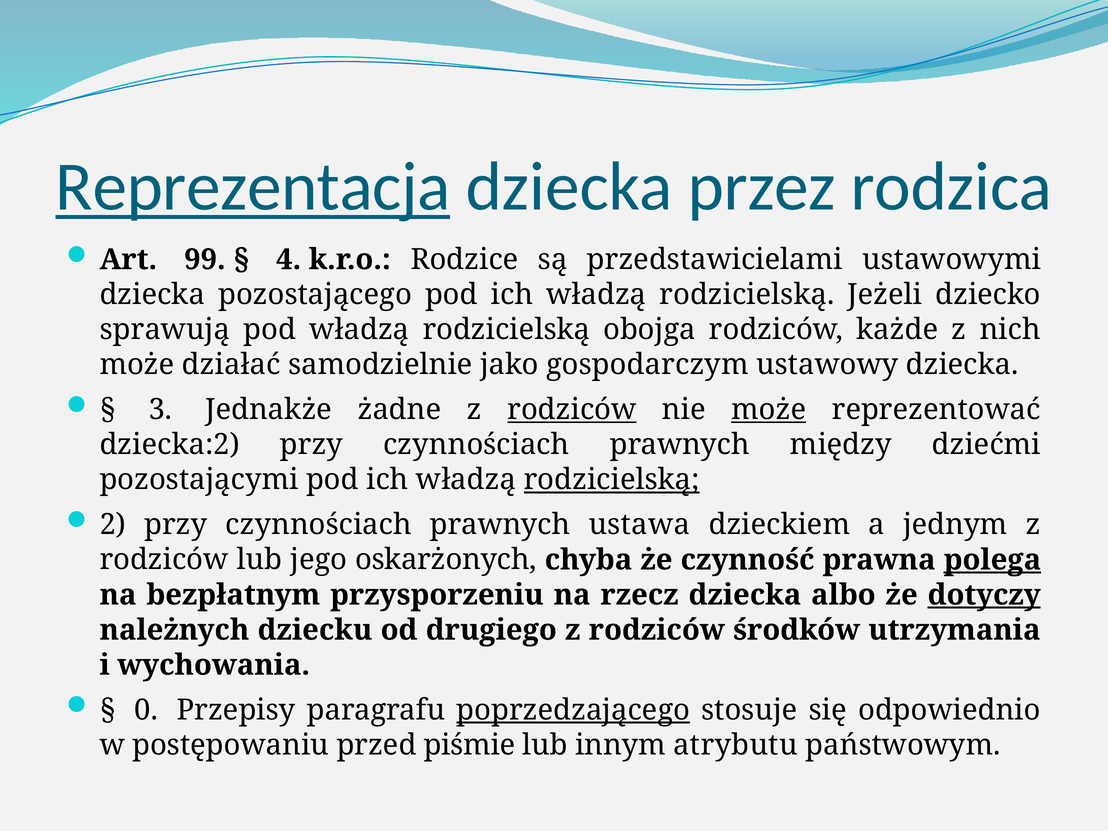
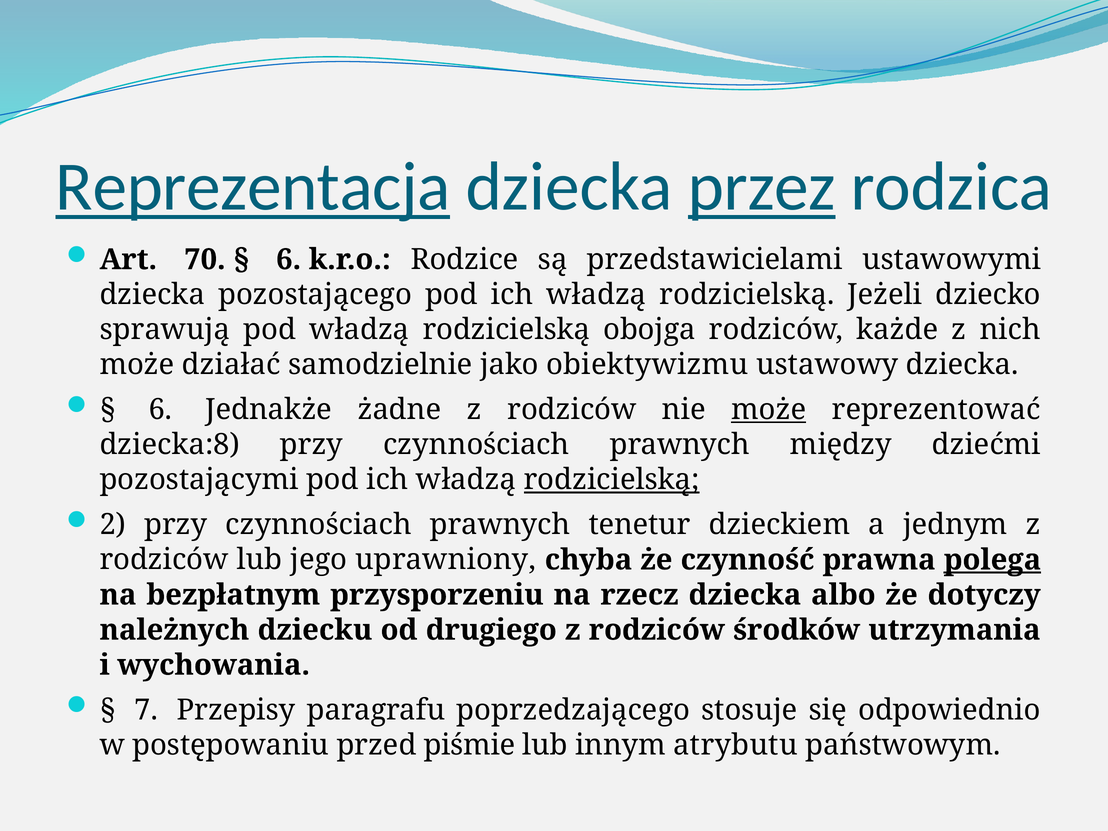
przez underline: none -> present (762, 187)
99: 99 -> 70 (205, 260)
4: 4 -> 6 (289, 260)
gospodarczym: gospodarczym -> obiektywizmu (647, 365)
3: 3 -> 6 (160, 410)
rodziców underline: present -> none (572, 410)
dziecka:2: dziecka:2 -> dziecka:8 (170, 445)
ustawa: ustawa -> tenetur (639, 525)
oskarżonych: oskarżonych -> uprawniony (446, 560)
dotyczy underline: present -> none (984, 595)
0: 0 -> 7 (146, 710)
poprzedzającego underline: present -> none (573, 710)
